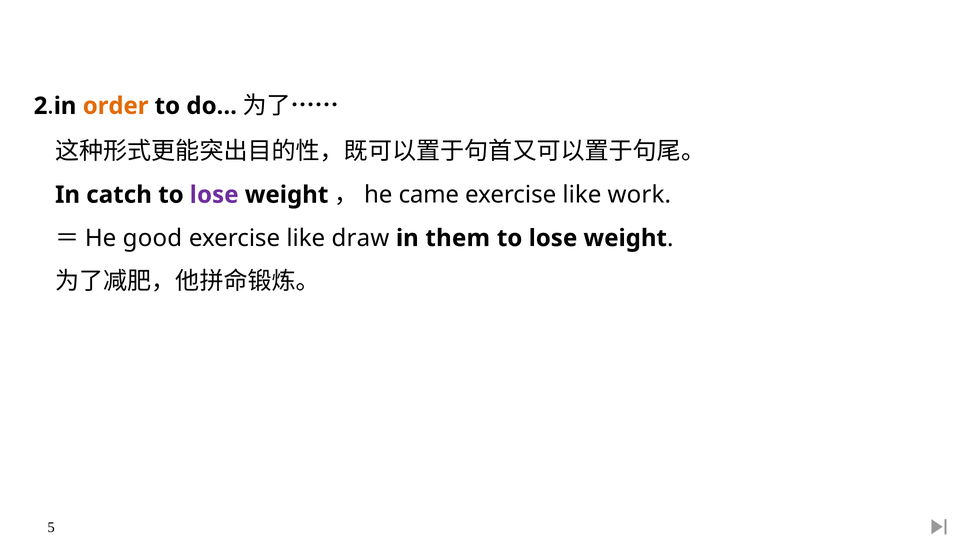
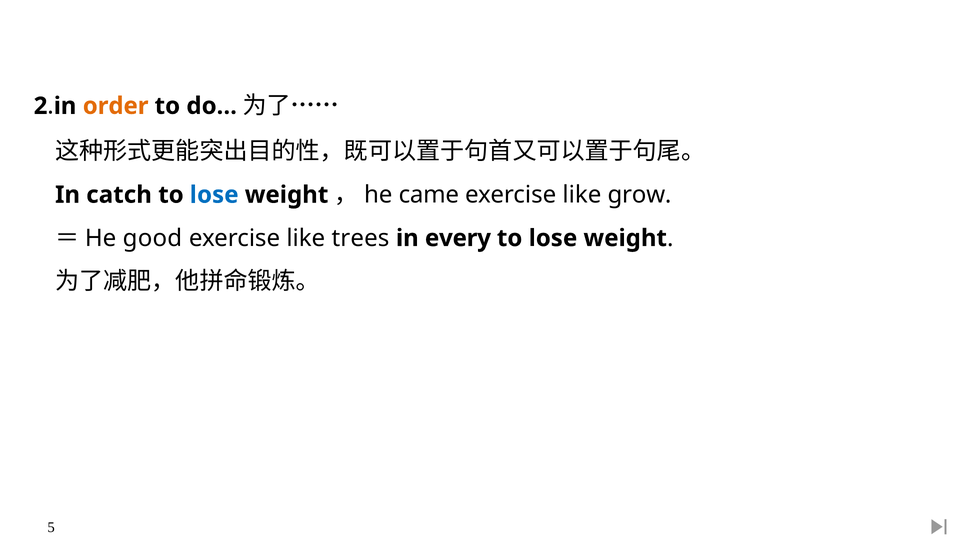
lose colour: purple -> blue (214, 195)
work: work -> grow (639, 195)
draw: draw -> trees (360, 238)
them: them -> every (458, 238)
